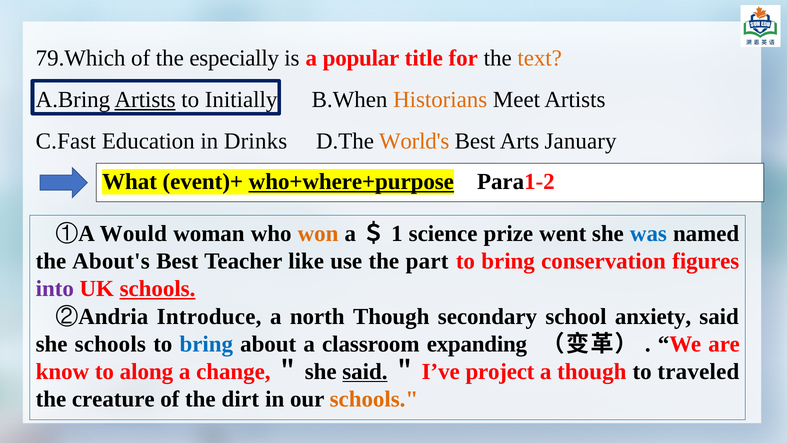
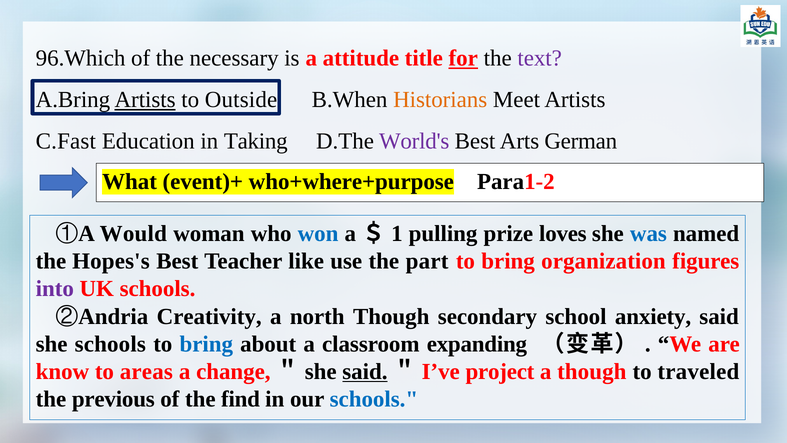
79.Which: 79.Which -> 96.Which (81, 58)
especially: especially -> necessary (234, 58)
popular: popular -> attitude (361, 58)
for underline: none -> present (463, 58)
text colour: orange -> purple (540, 58)
Initially: Initially -> Outside (241, 100)
Drinks: Drinks -> Taking (256, 141)
World's colour: orange -> purple (414, 141)
January: January -> German (581, 141)
who+where+purpose underline: present -> none (351, 182)
won colour: orange -> blue (318, 234)
science: science -> pulling (443, 234)
went: went -> loves (563, 234)
About's: About's -> Hopes's (111, 261)
conservation: conservation -> organization (603, 261)
schools underline: present -> none (158, 289)
Introduce: Introduce -> Creativity (209, 316)
along: along -> areas (146, 371)
creature: creature -> previous (113, 399)
dirt: dirt -> find (241, 399)
schools colour: orange -> blue (374, 399)
